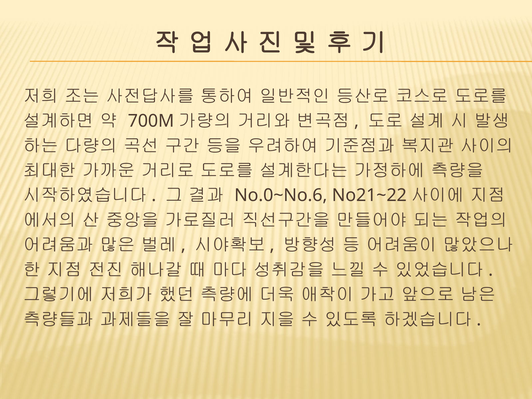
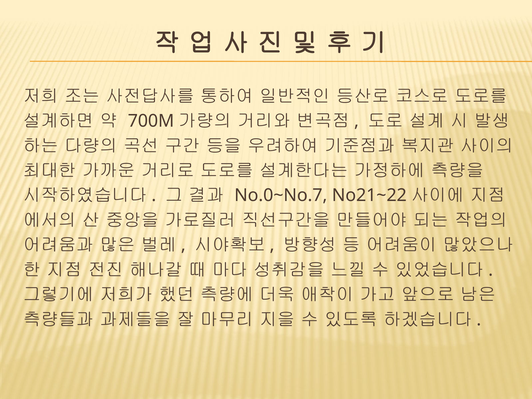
No.0~No.6: No.0~No.6 -> No.0~No.7 (281, 195)
